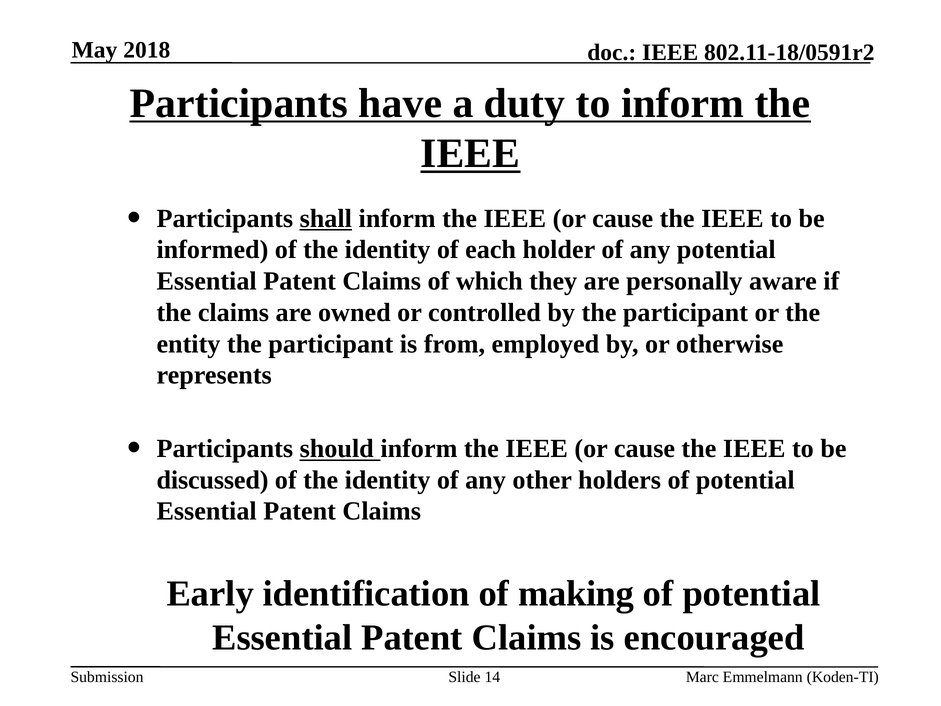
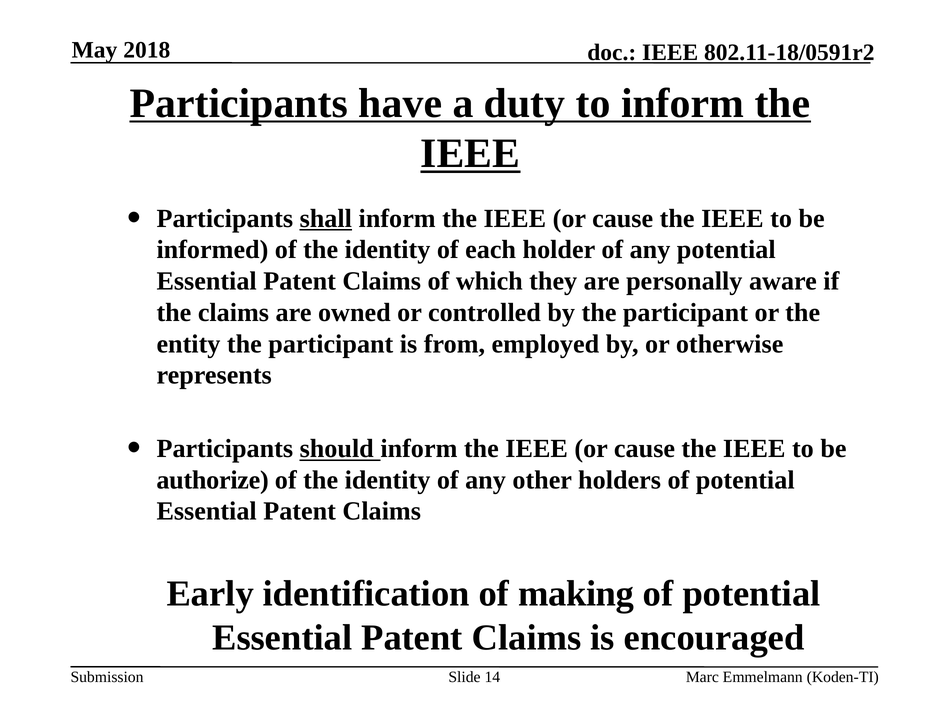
discussed: discussed -> authorize (213, 480)
